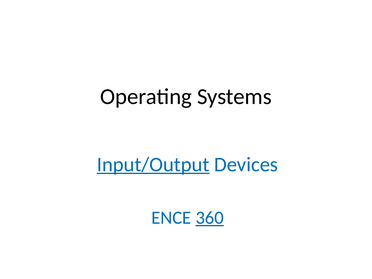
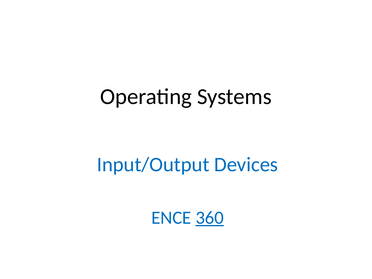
Input/Output underline: present -> none (153, 165)
